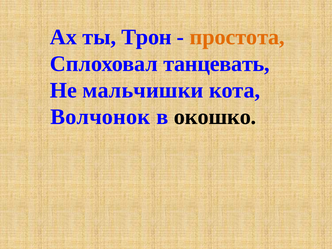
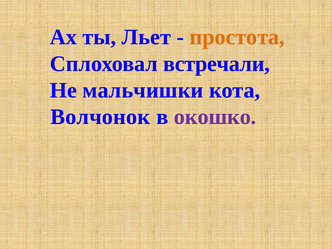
Трон: Трон -> Льет (146, 37)
танцевать: танцевать -> встречали (217, 64)
окошко colour: black -> purple (215, 117)
